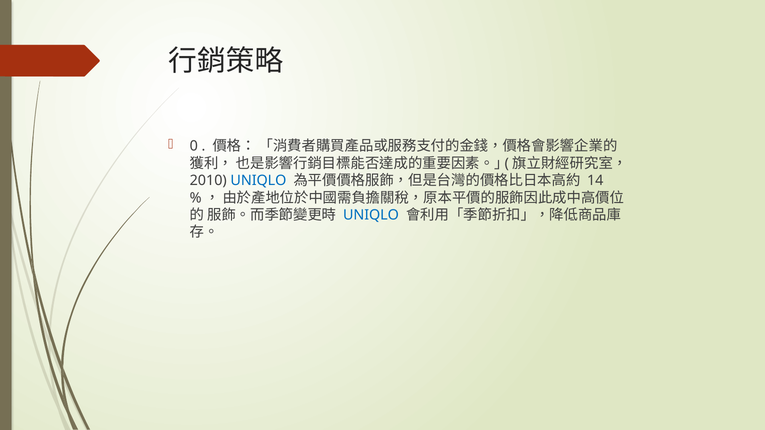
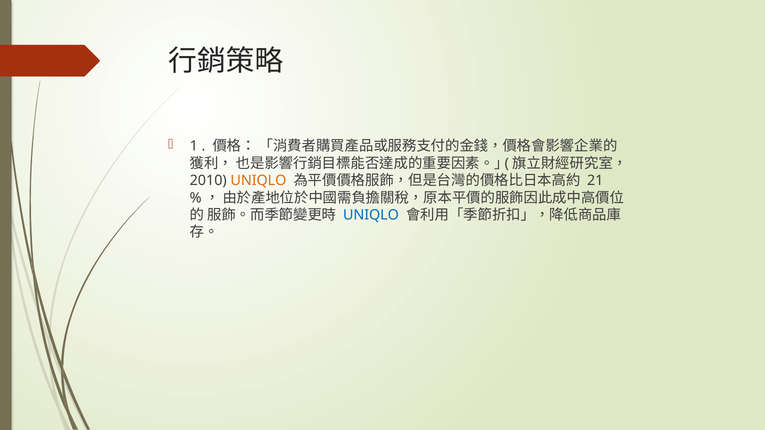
0: 0 -> 1 (194, 146)
UNIQLO colour: blue -> orange (258, 181)
14: 14 -> 21 (595, 181)
